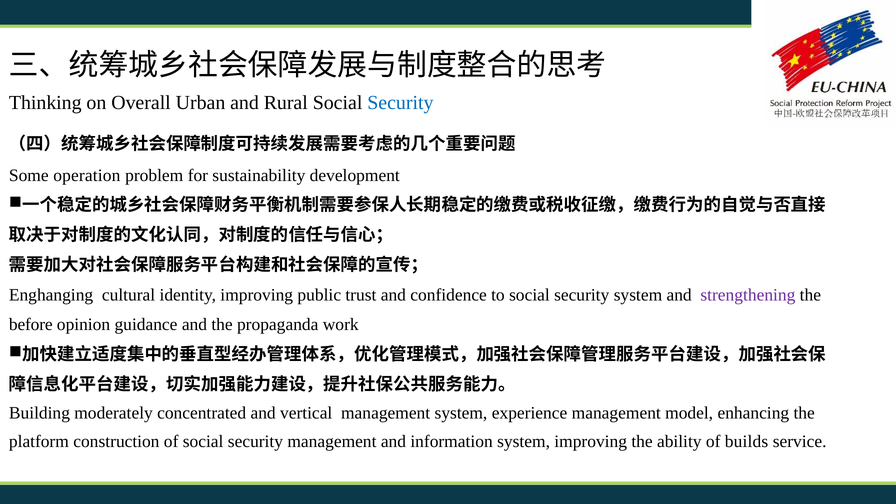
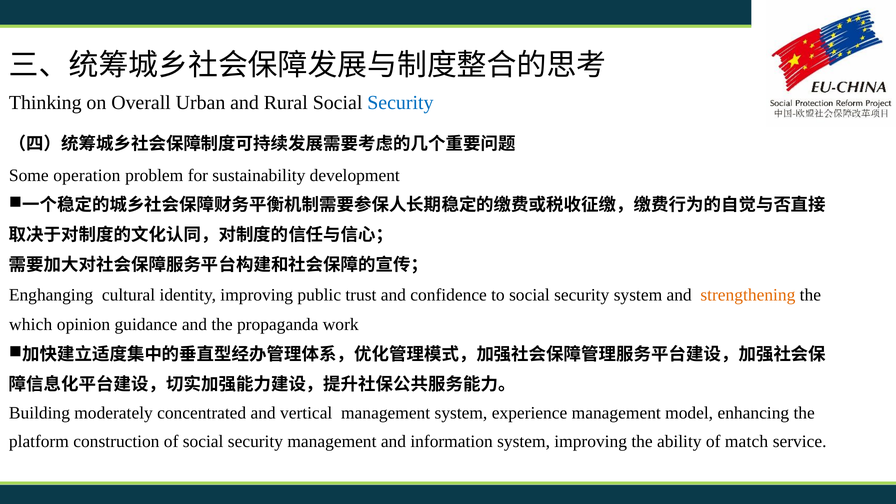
strengthening colour: purple -> orange (748, 295)
before: before -> which (31, 325)
builds: builds -> match (747, 442)
